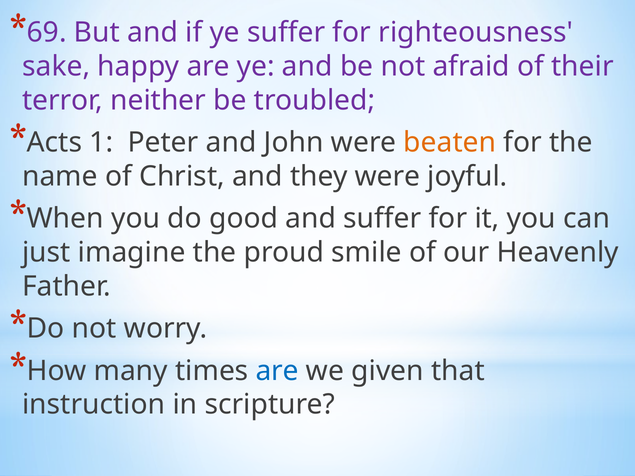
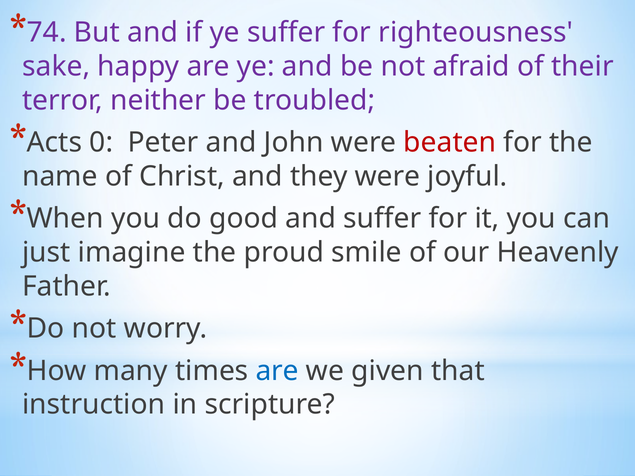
69: 69 -> 74 (47, 33)
1: 1 -> 0 (101, 143)
beaten colour: orange -> red (450, 143)
